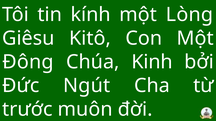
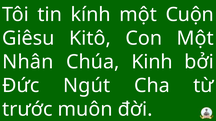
Lòng: Lòng -> Cuộn (190, 15)
Đông: Đông -> Nhân (28, 62)
